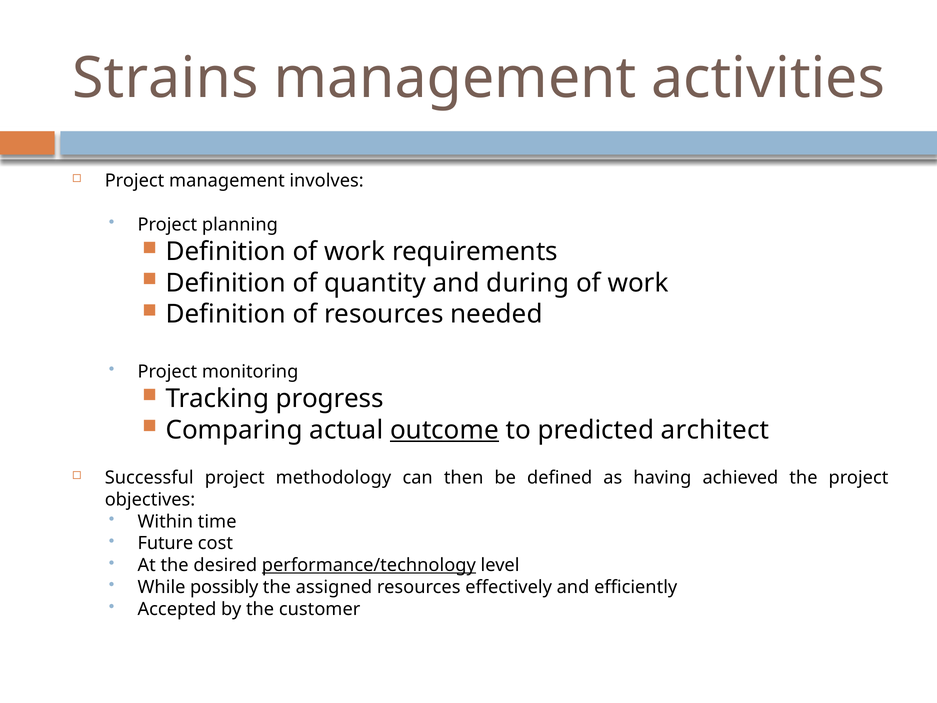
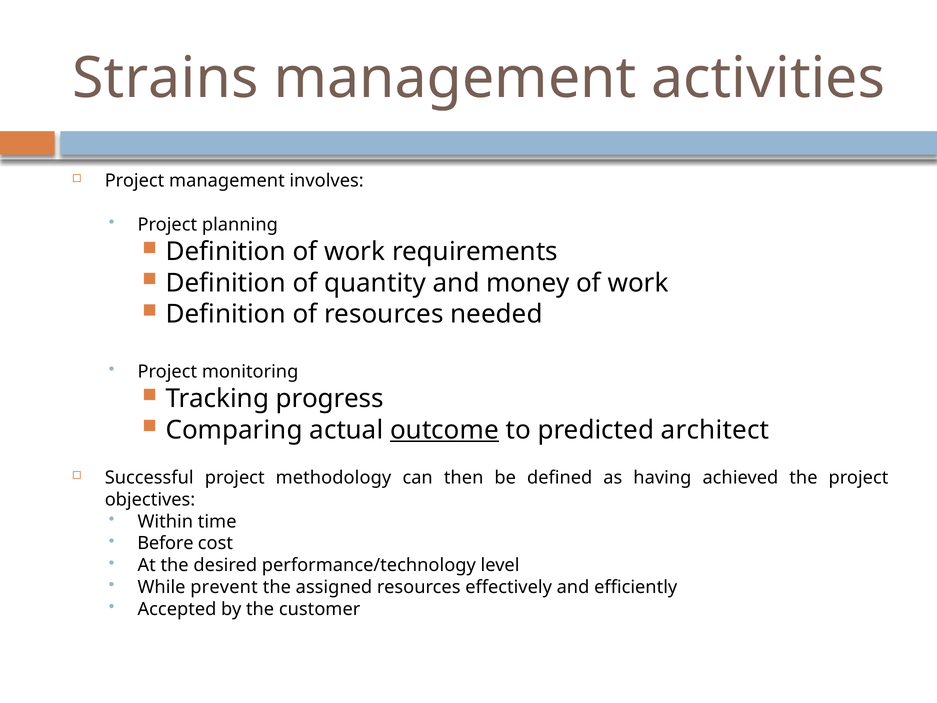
during: during -> money (528, 283)
Future: Future -> Before (165, 543)
performance/technology underline: present -> none (369, 565)
possibly: possibly -> prevent (224, 587)
